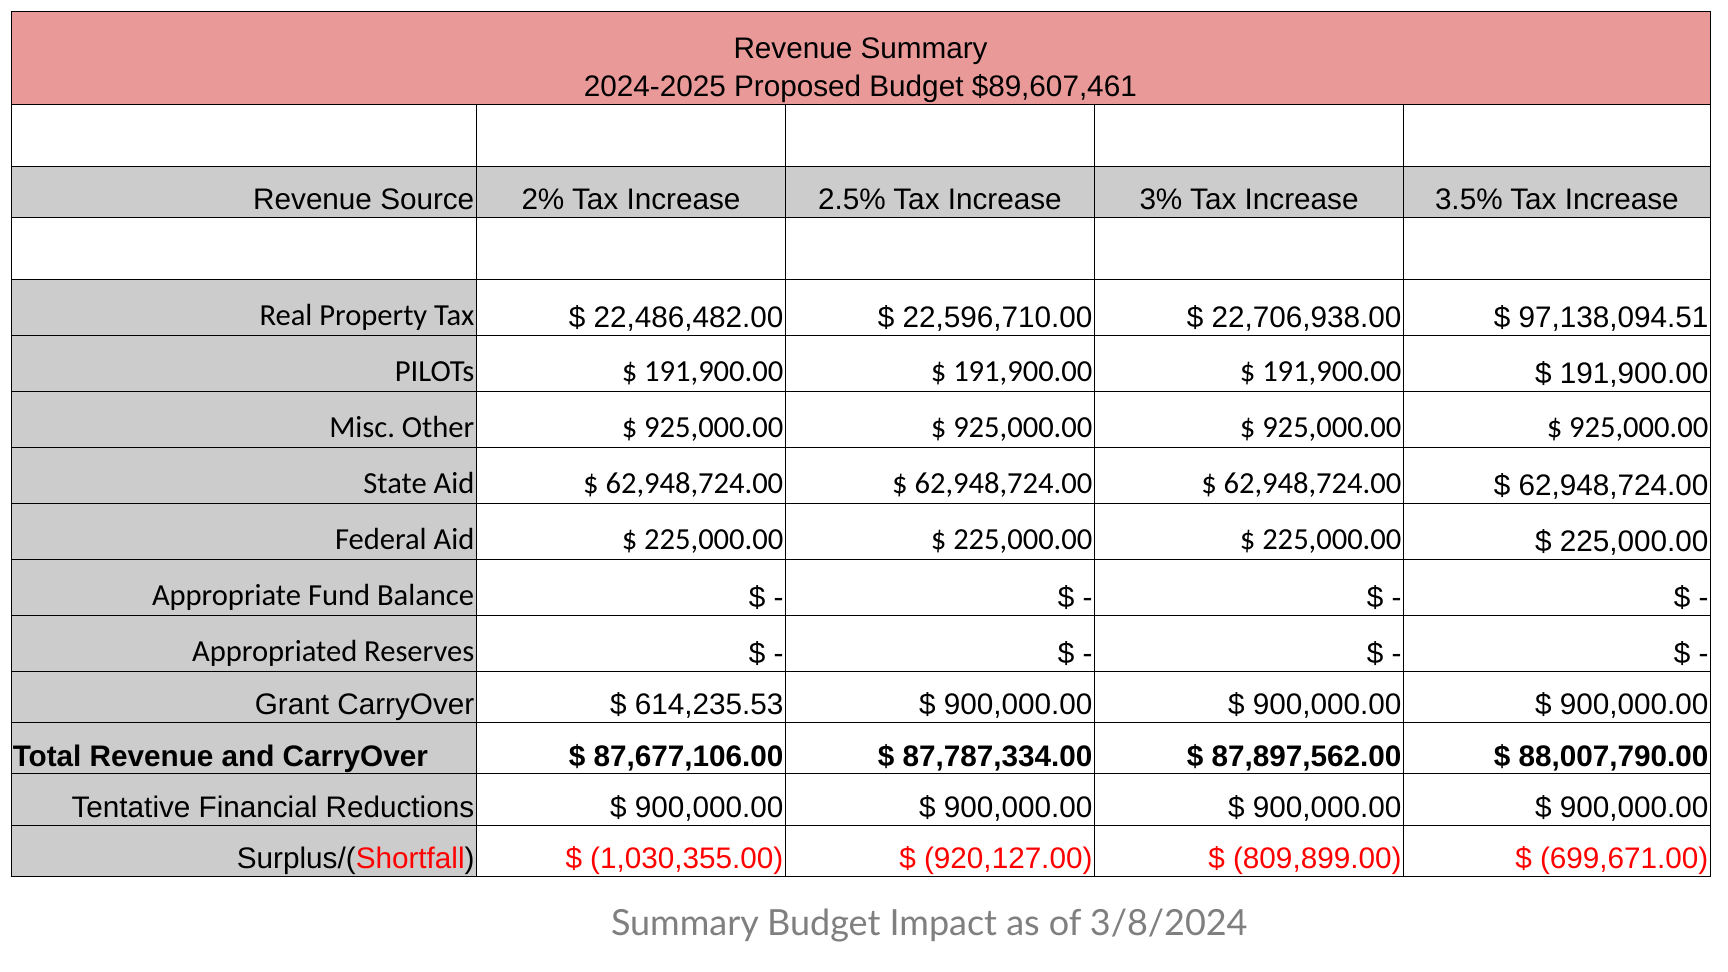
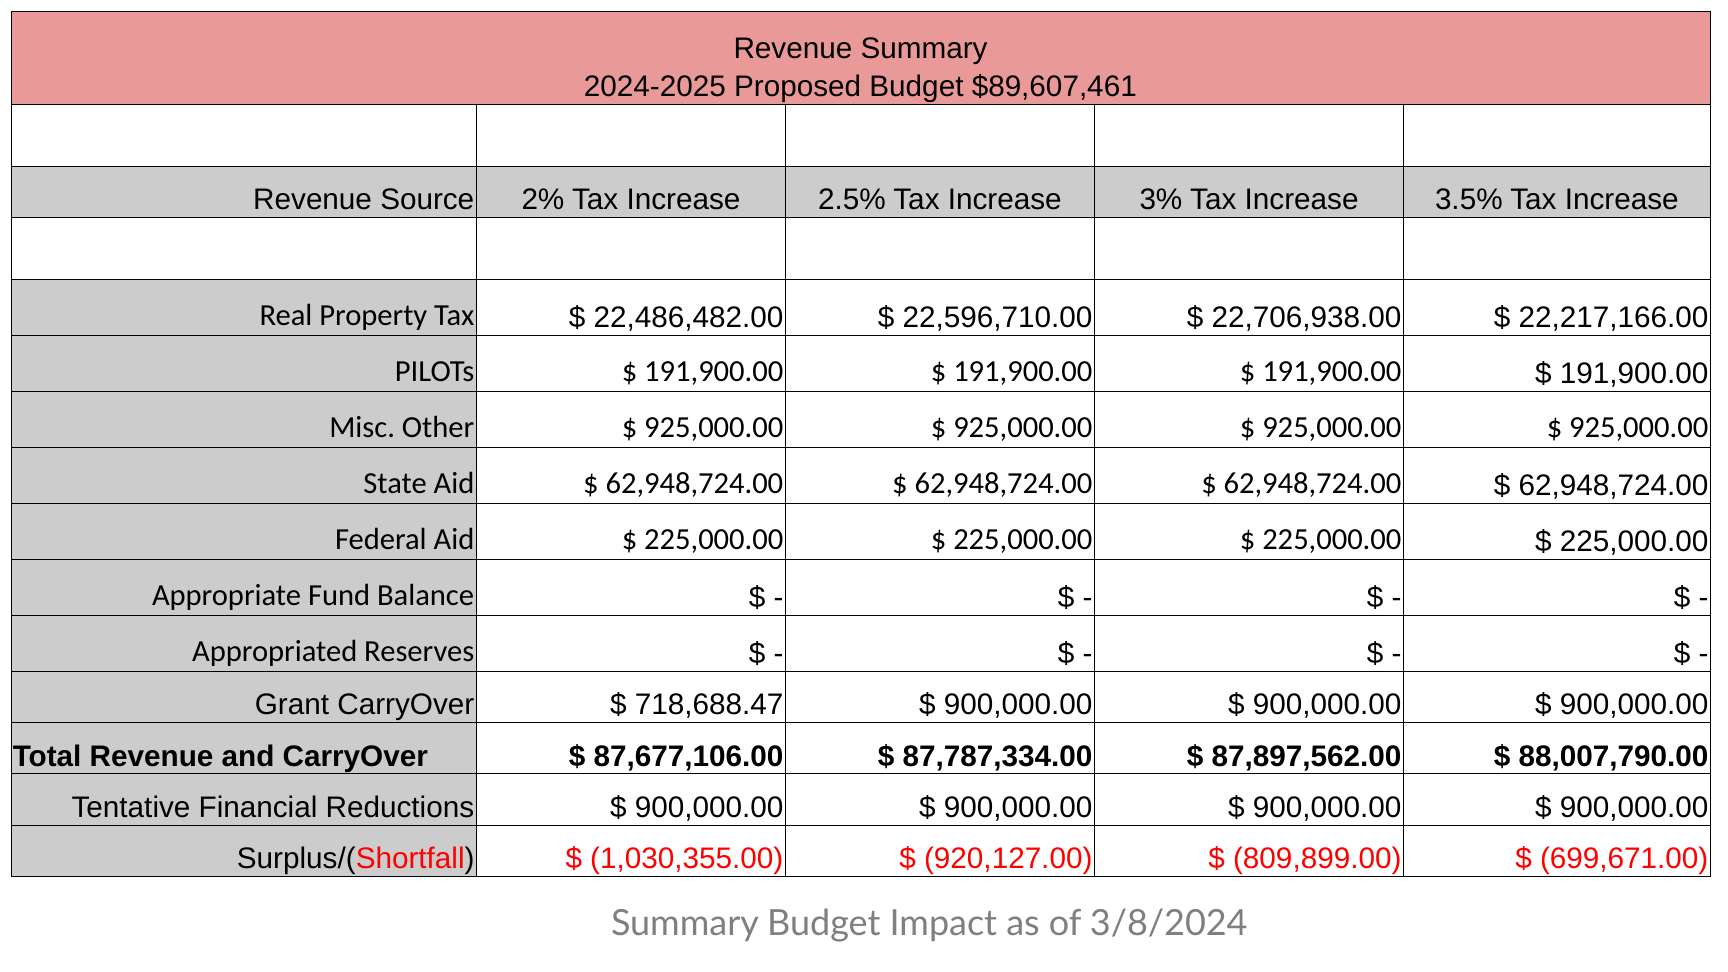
97,138,094.51: 97,138,094.51 -> 22,217,166.00 (1613, 318)
614,235.53: 614,235.53 -> 718,688.47 (709, 705)
